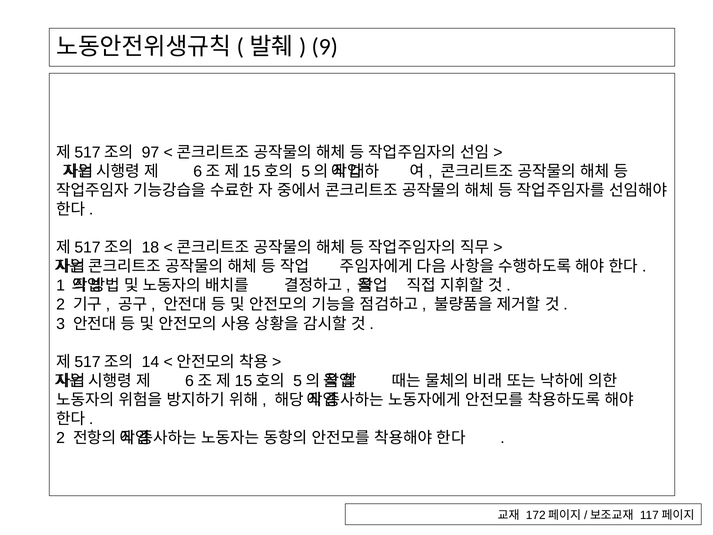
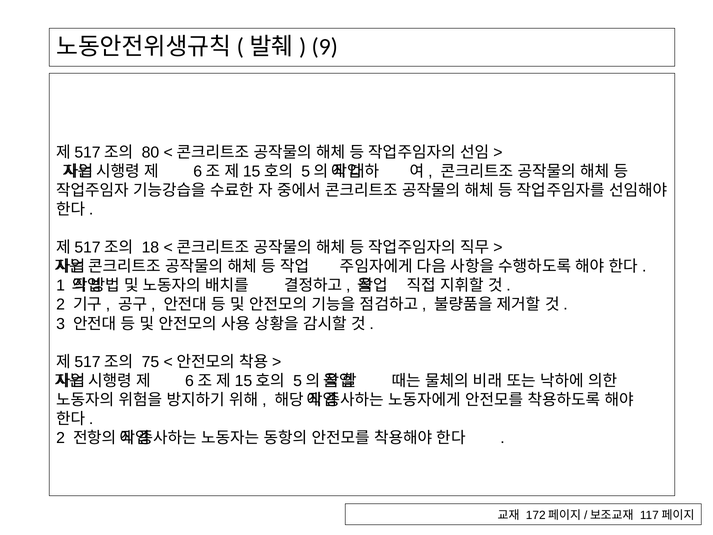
97: 97 -> 80 (150, 153)
14: 14 -> 75 (150, 362)
